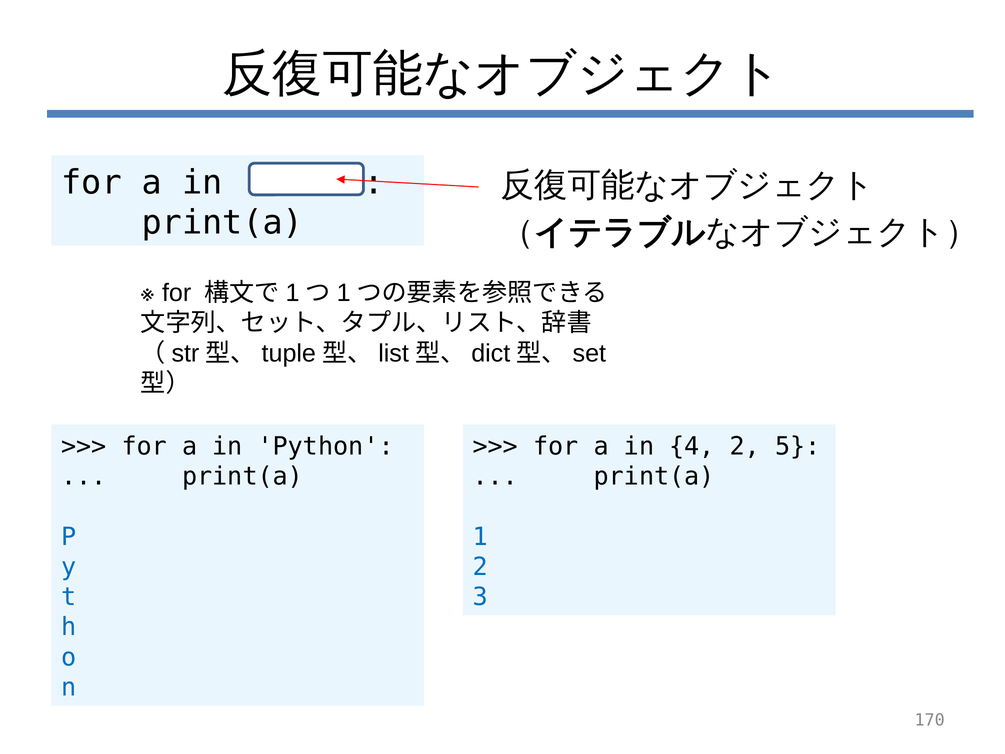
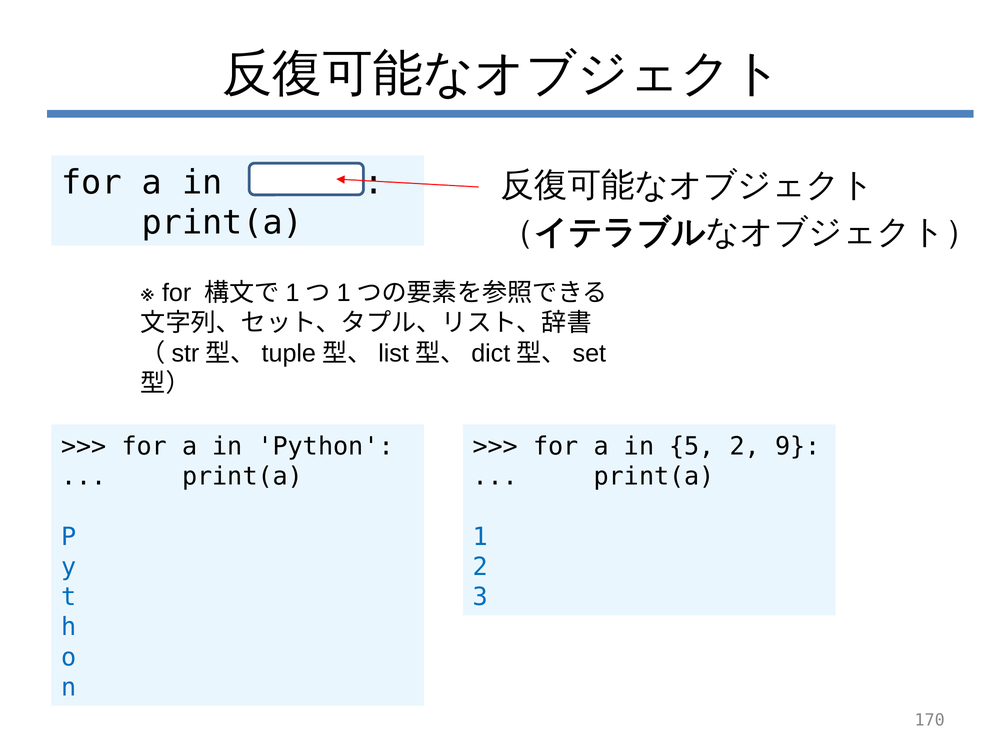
4: 4 -> 5 (692, 446)
5: 5 -> 9 (798, 446)
